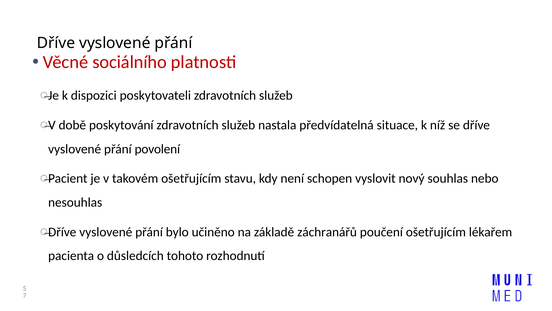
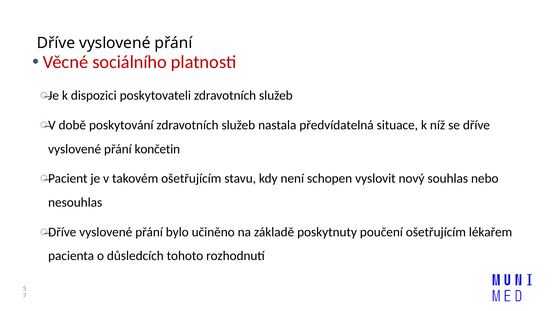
povolení: povolení -> končetin (157, 149)
záchranářů: záchranářů -> poskytnuty (327, 232)
